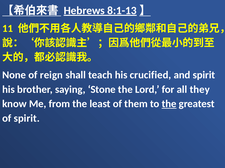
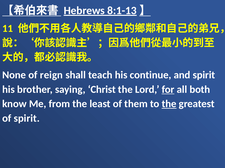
crucified: crucified -> continue (151, 75)
Stone: Stone -> Christ (102, 90)
for underline: none -> present (168, 90)
they: they -> both (200, 90)
